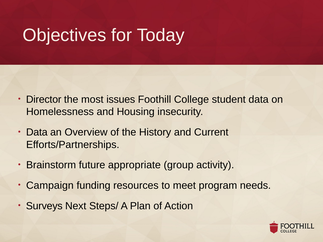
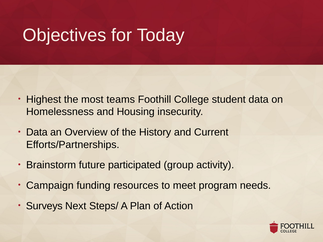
Director: Director -> Highest (44, 100)
issues: issues -> teams (121, 100)
appropriate: appropriate -> participated (134, 165)
